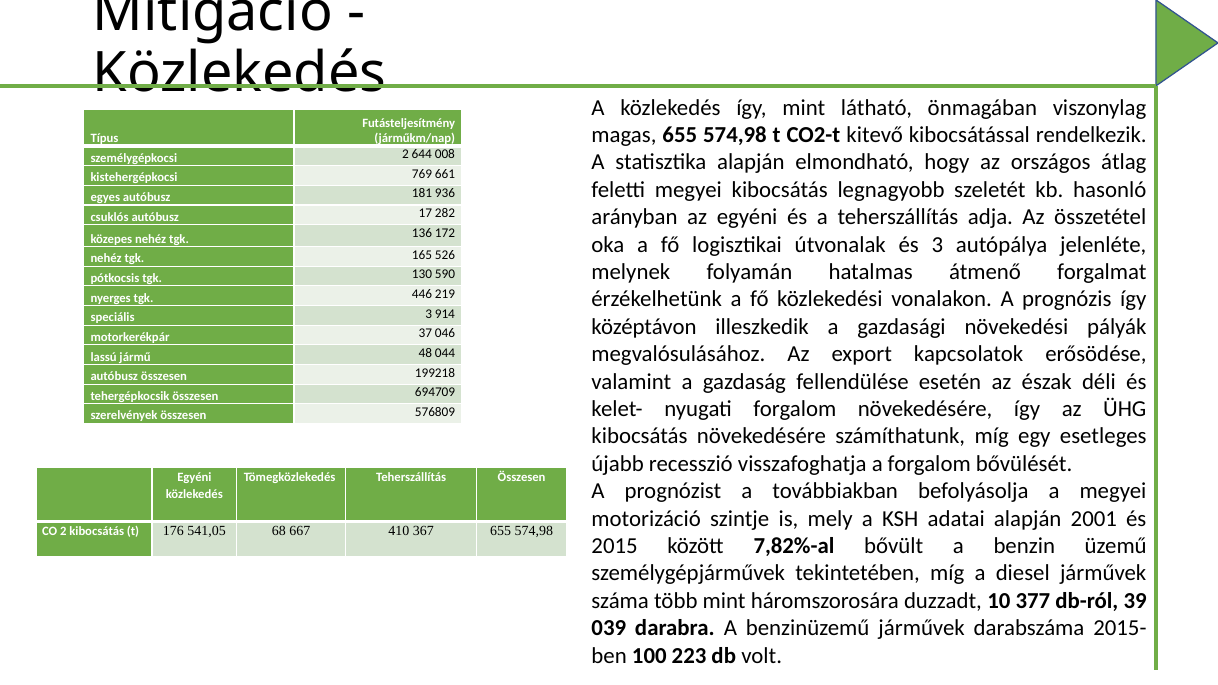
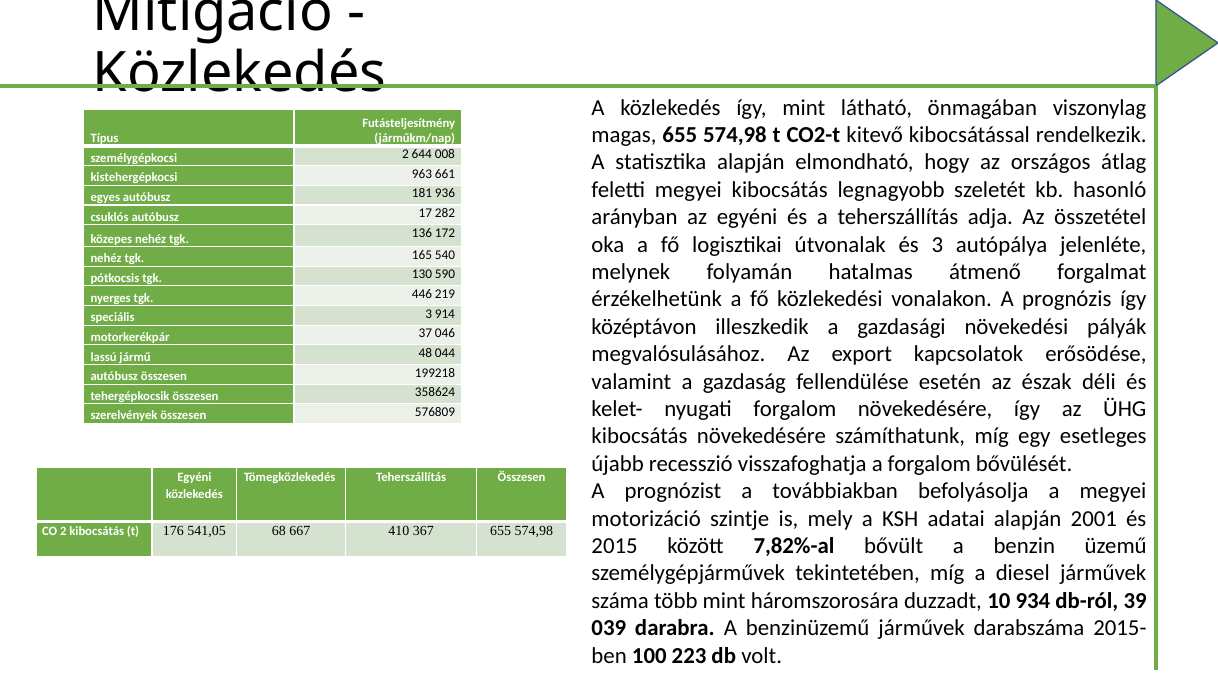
769: 769 -> 963 (422, 174)
526: 526 -> 540 (445, 255)
694709: 694709 -> 358624 (435, 392)
377: 377 -> 934 (1033, 601)
